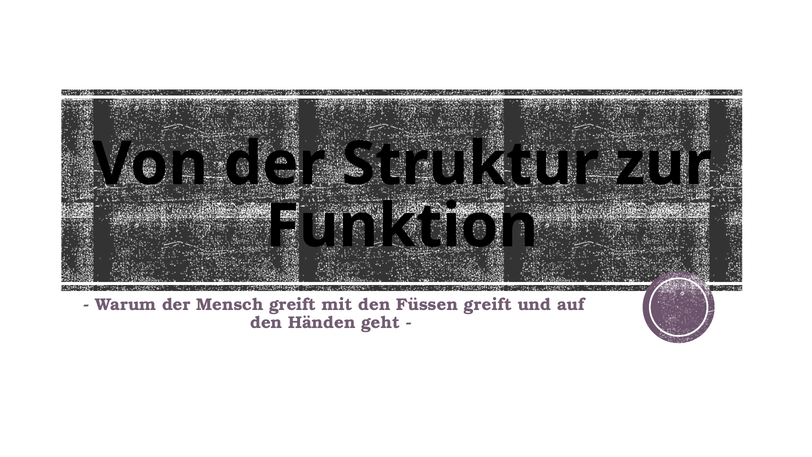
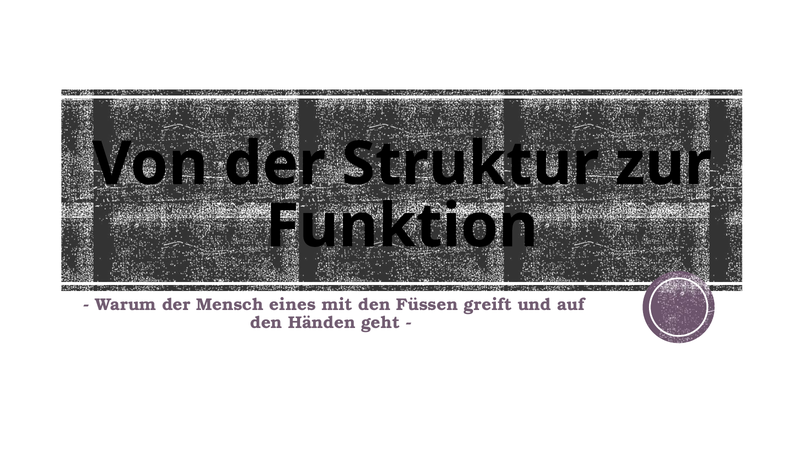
Mensch greift: greift -> eines (293, 304)
